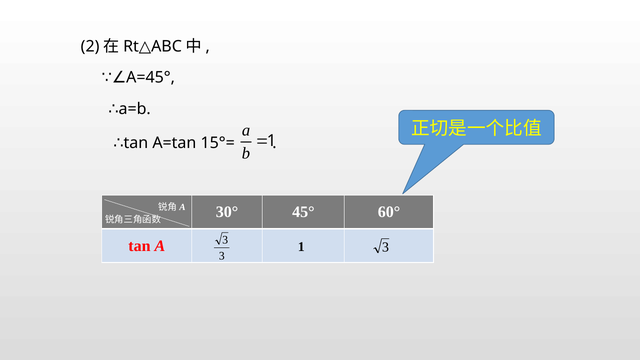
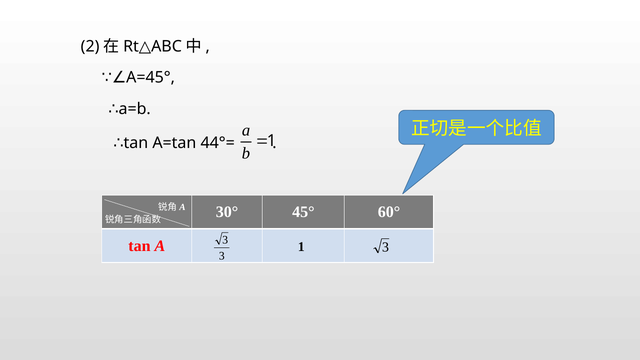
15°=: 15°= -> 44°= (218, 143)
